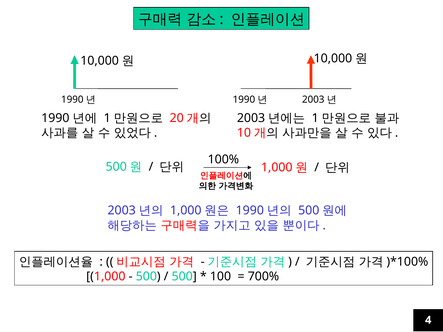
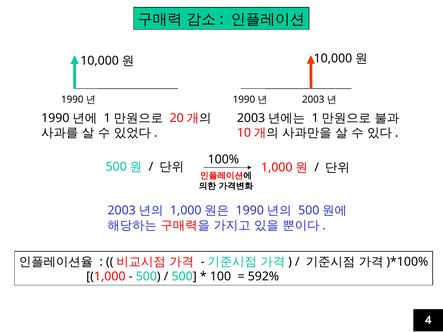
700%: 700% -> 592% (263, 277)
